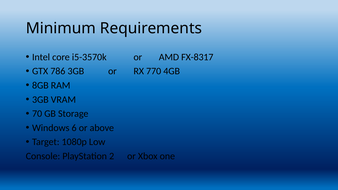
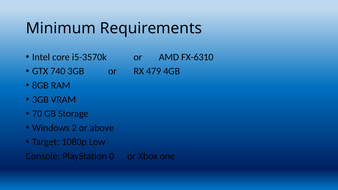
FX-8317: FX-8317 -> FX-6310 (197, 57)
786: 786 -> 740 (58, 71)
770: 770 -> 479 (154, 71)
6: 6 -> 2 (74, 128)
2: 2 -> 0 (112, 156)
